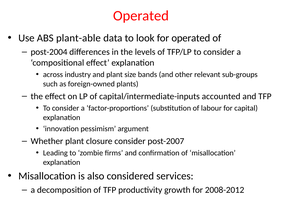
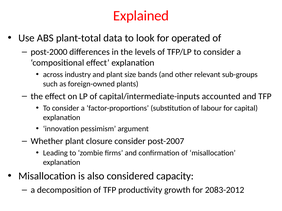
Operated: Operated -> Explained (141, 16)
plant-able: plant-able -> plant-total (79, 38)
post-2004: post-2004 -> post-2000 (49, 52)
services: services -> capacity (175, 177)
2008-2012: 2008-2012 -> 2083-2012 (225, 190)
